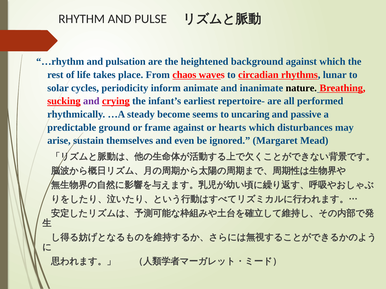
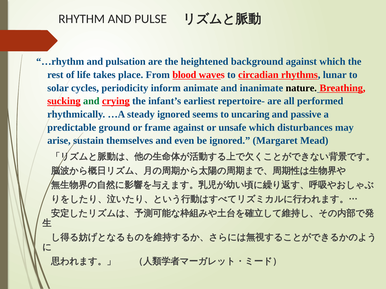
chaos: chaos -> blood (184, 75)
and colour: purple -> green (91, 101)
steady become: become -> ignored (174, 115)
hearts: hearts -> unsafe (232, 128)
